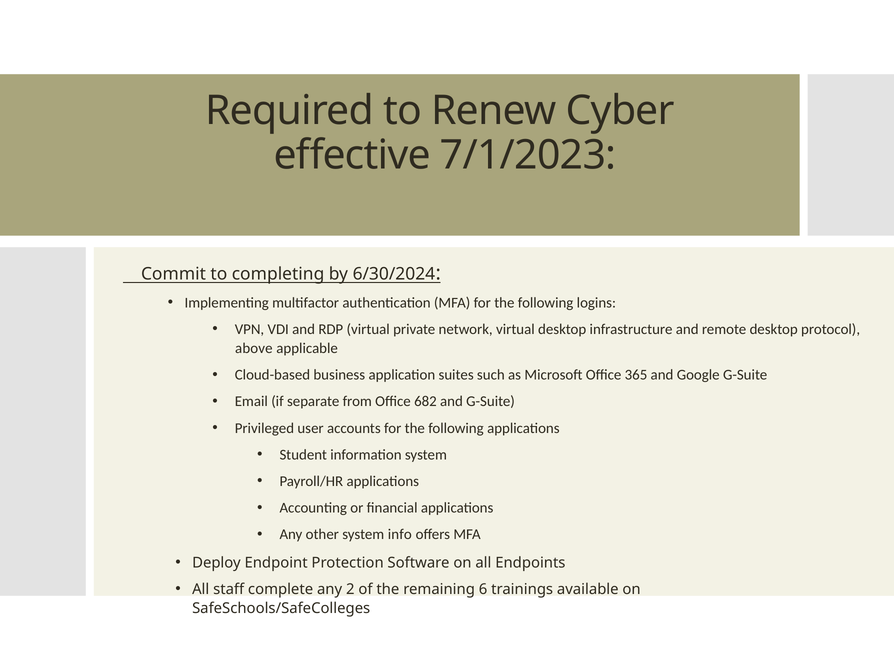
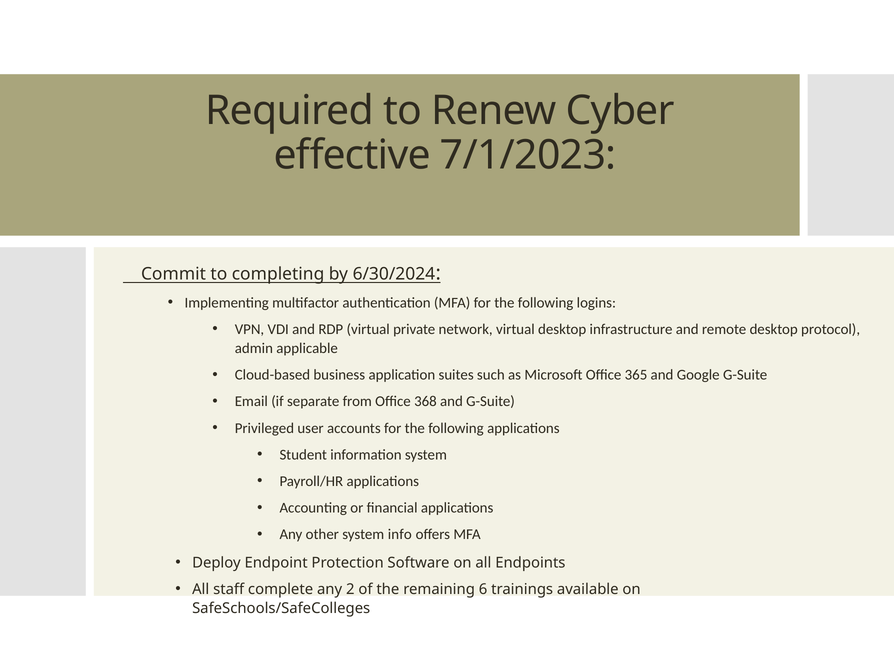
above: above -> admin (254, 348)
682: 682 -> 368 (425, 401)
